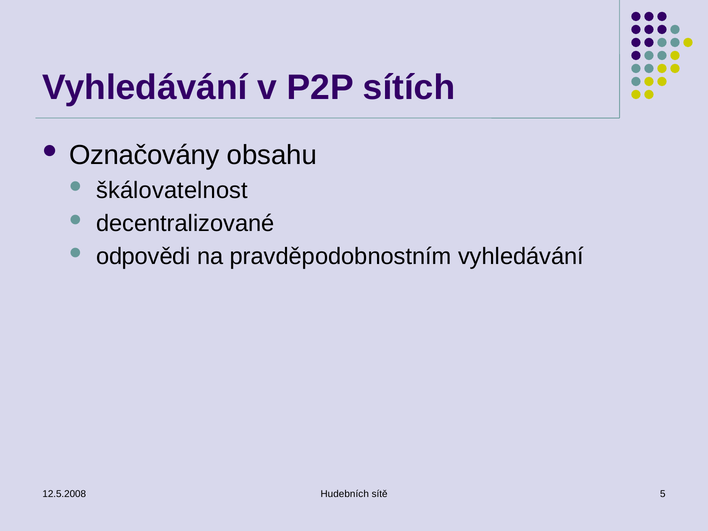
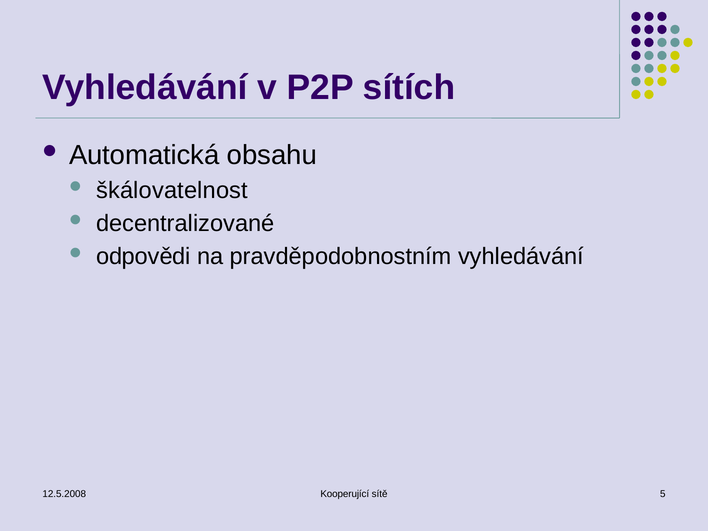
Označovány: Označovány -> Automatická (144, 155)
Hudebních: Hudebních -> Kooperující (345, 494)
